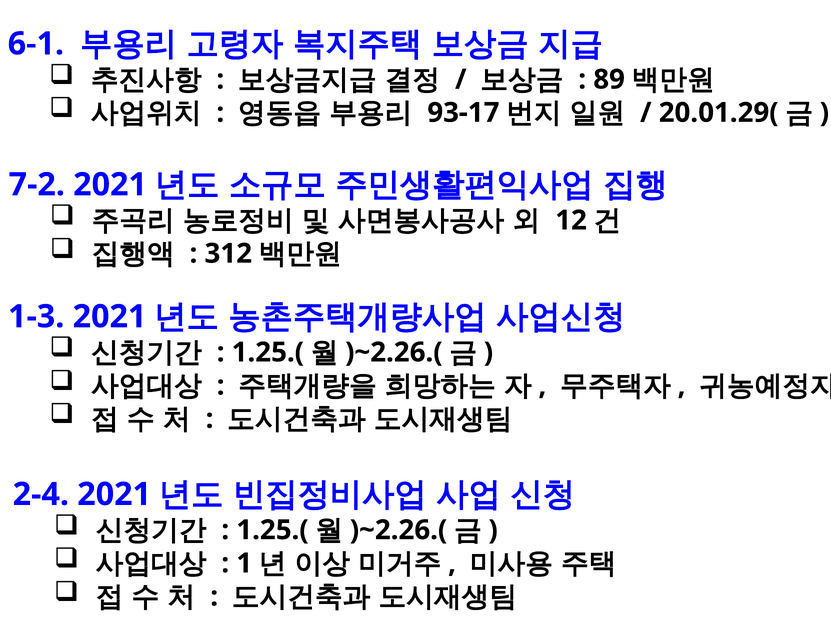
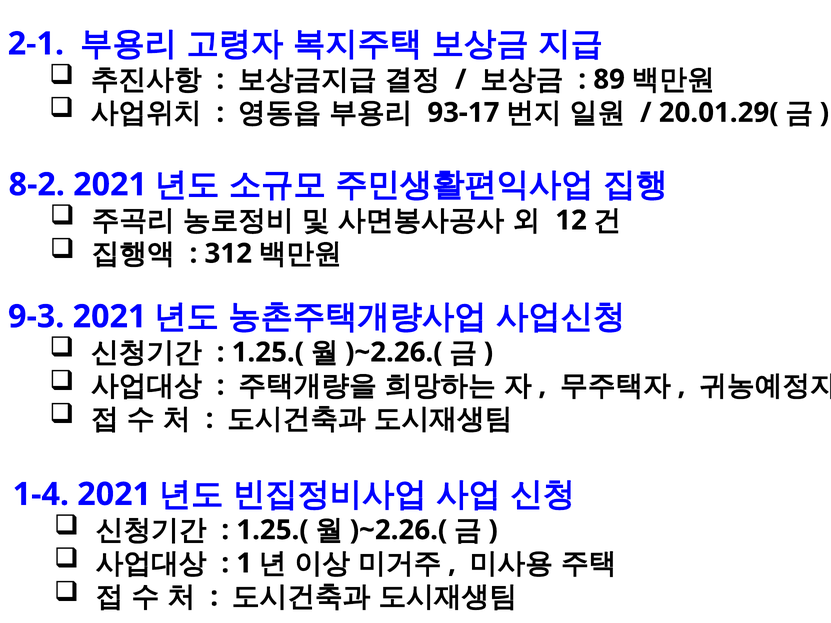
6-1: 6-1 -> 2-1 (36, 44)
7-2: 7-2 -> 8-2 (37, 185)
1-3: 1-3 -> 9-3 (36, 317)
2-4: 2-4 -> 1-4 (41, 495)
